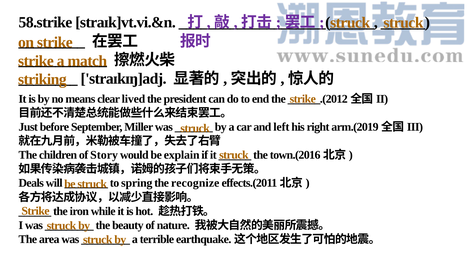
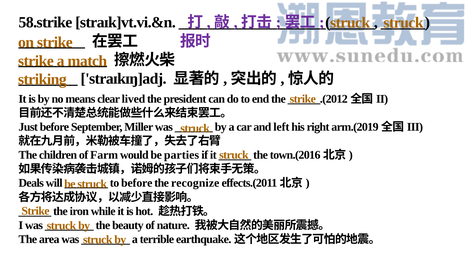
Story: Story -> Farm (104, 155)
explain: explain -> parties (182, 155)
to spring: spring -> before (137, 183)
